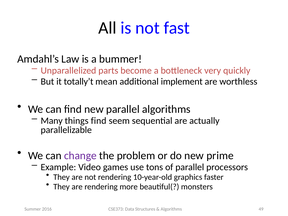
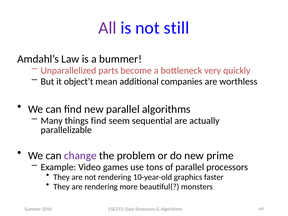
All colour: black -> purple (107, 28)
fast: fast -> still (177, 28)
totally’t: totally’t -> object’t (79, 81)
implement: implement -> companies (182, 81)
